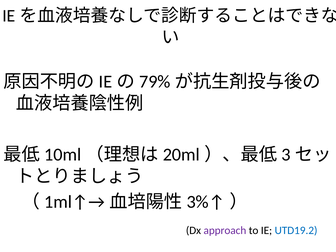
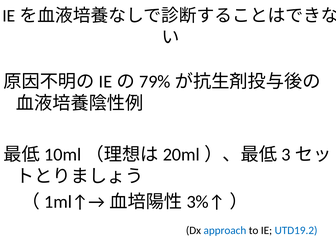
approach colour: purple -> blue (225, 230)
